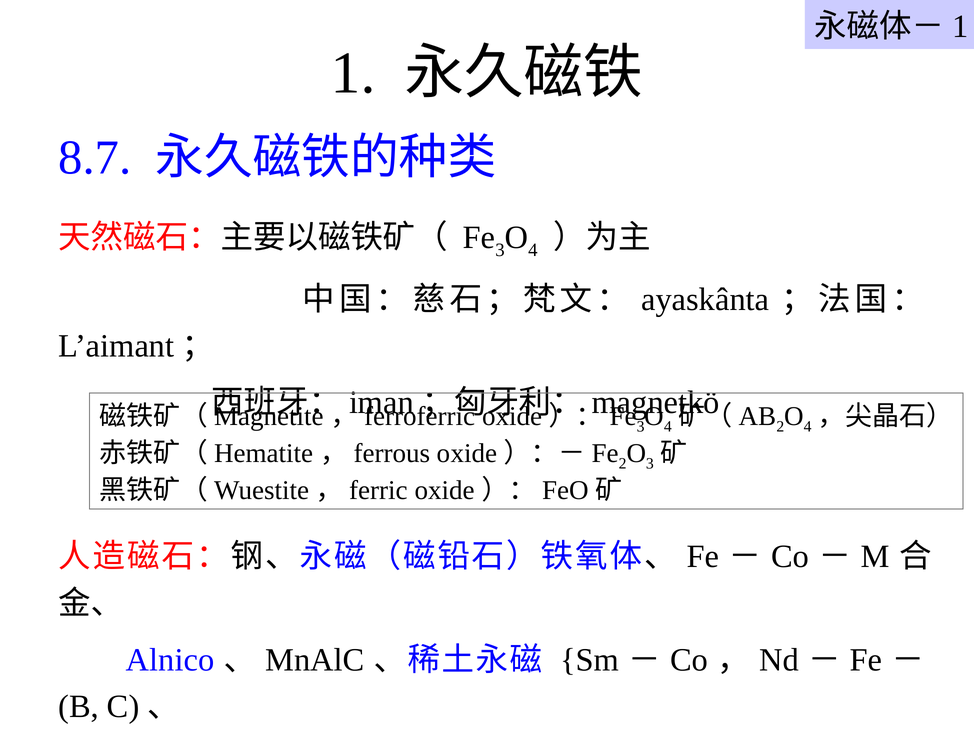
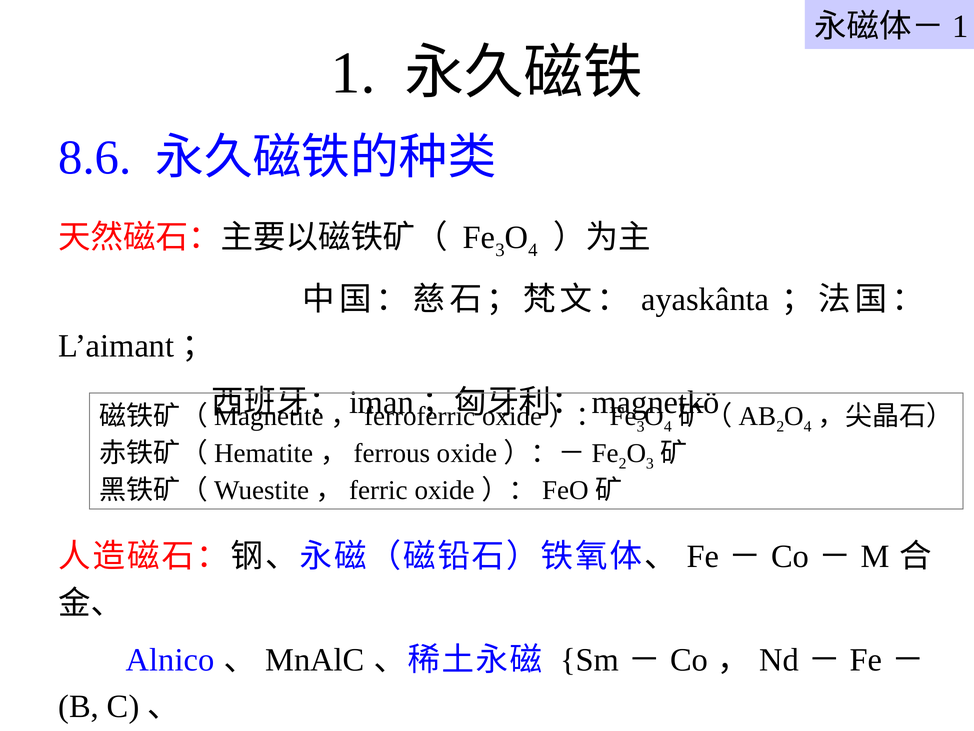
8.7: 8.7 -> 8.6 (95, 157)
